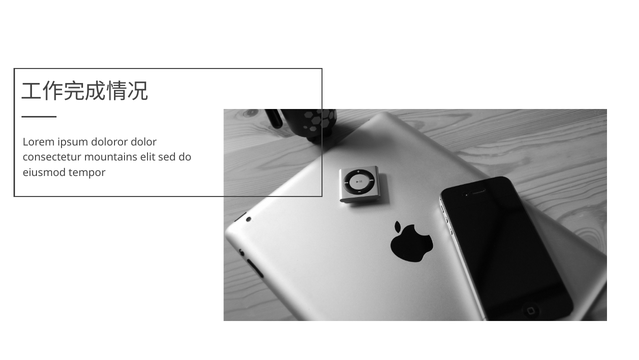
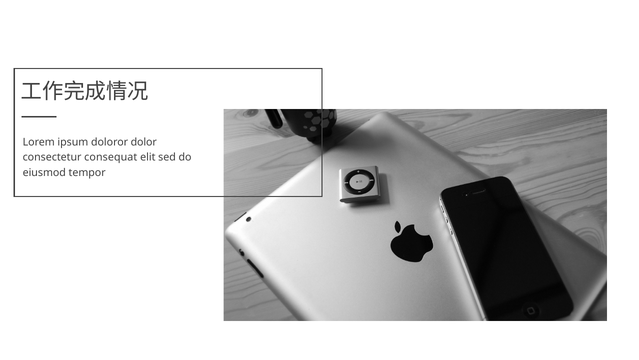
mountains: mountains -> consequat (111, 157)
